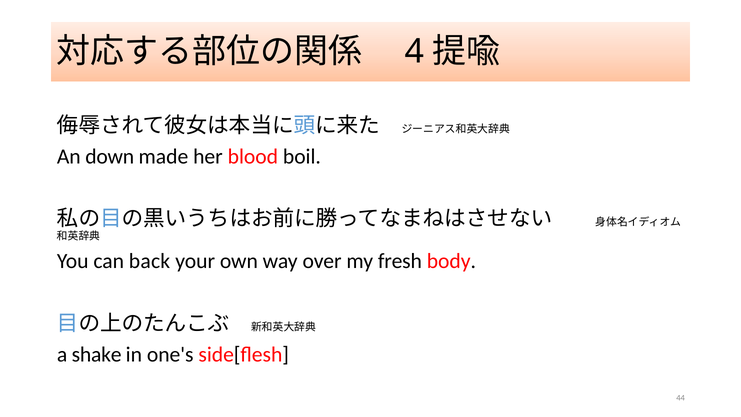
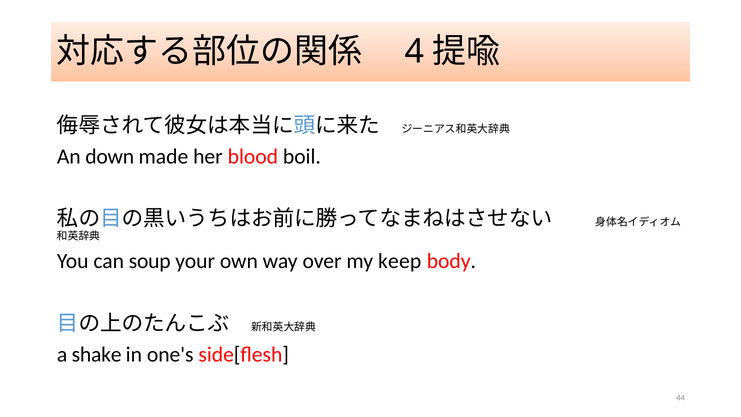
back: back -> soup (150, 261)
fresh: fresh -> keep (400, 261)
